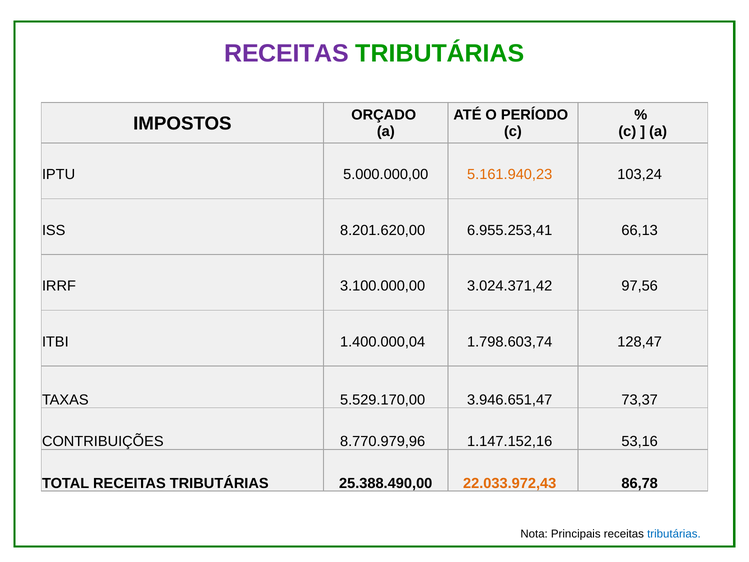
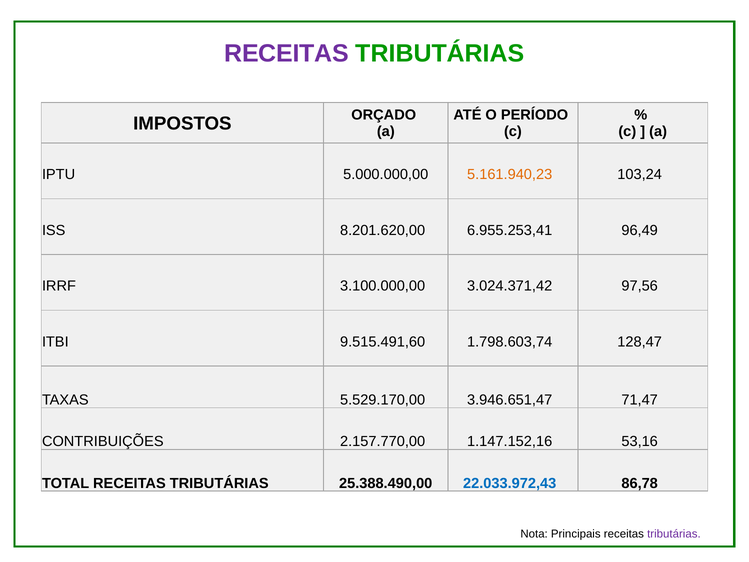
66,13: 66,13 -> 96,49 (640, 230)
1.400.000,04: 1.400.000,04 -> 9.515.491,60 (383, 342)
73,37: 73,37 -> 71,47 (640, 400)
8.770.979,96: 8.770.979,96 -> 2.157.770,00 (383, 441)
22.033.972,43 colour: orange -> blue (510, 483)
tributárias colour: blue -> purple (674, 534)
